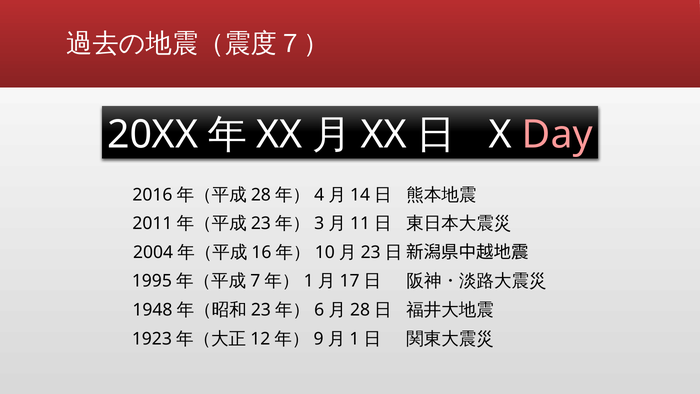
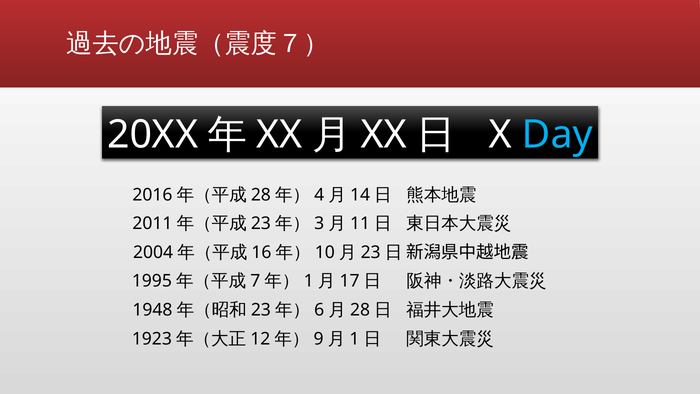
Day colour: pink -> light blue (557, 135)
